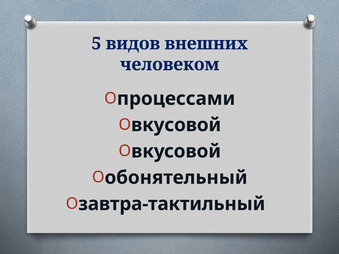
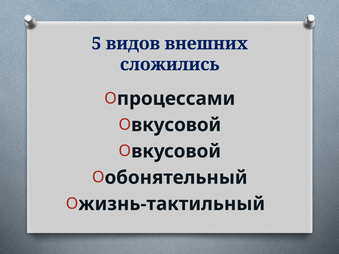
человеком: человеком -> сложились (170, 65)
завтра-тактильный: завтра-тактильный -> жизнь-тактильный (172, 204)
